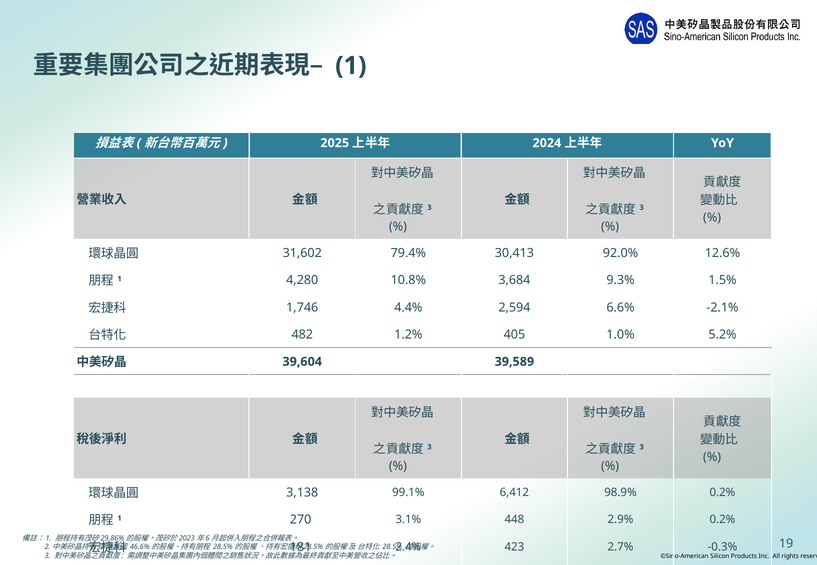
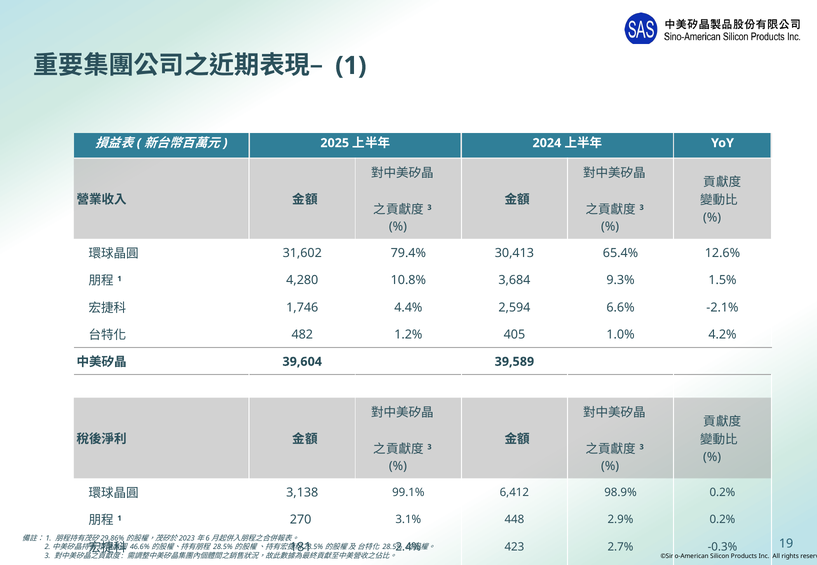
92.0%: 92.0% -> 65.4% (620, 253)
5.2%: 5.2% -> 4.2% (722, 335)
